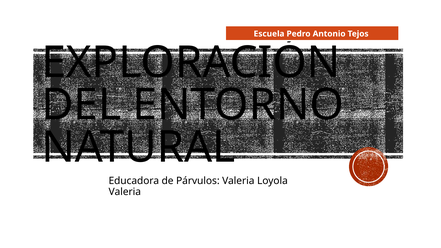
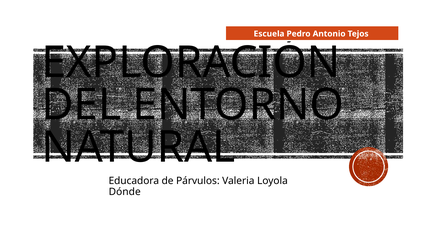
Valeria: Valeria -> Dónde (125, 192)
